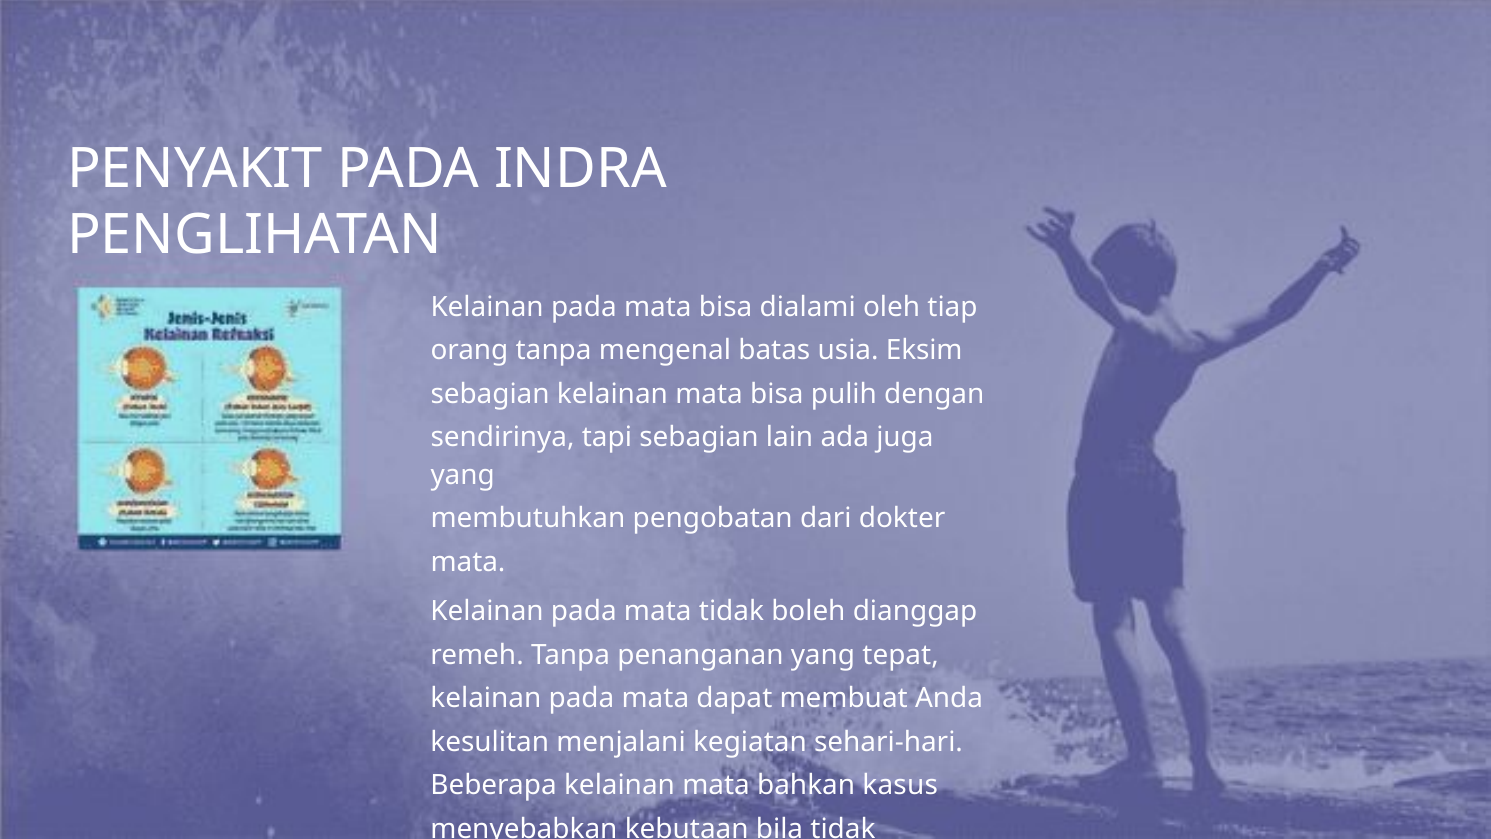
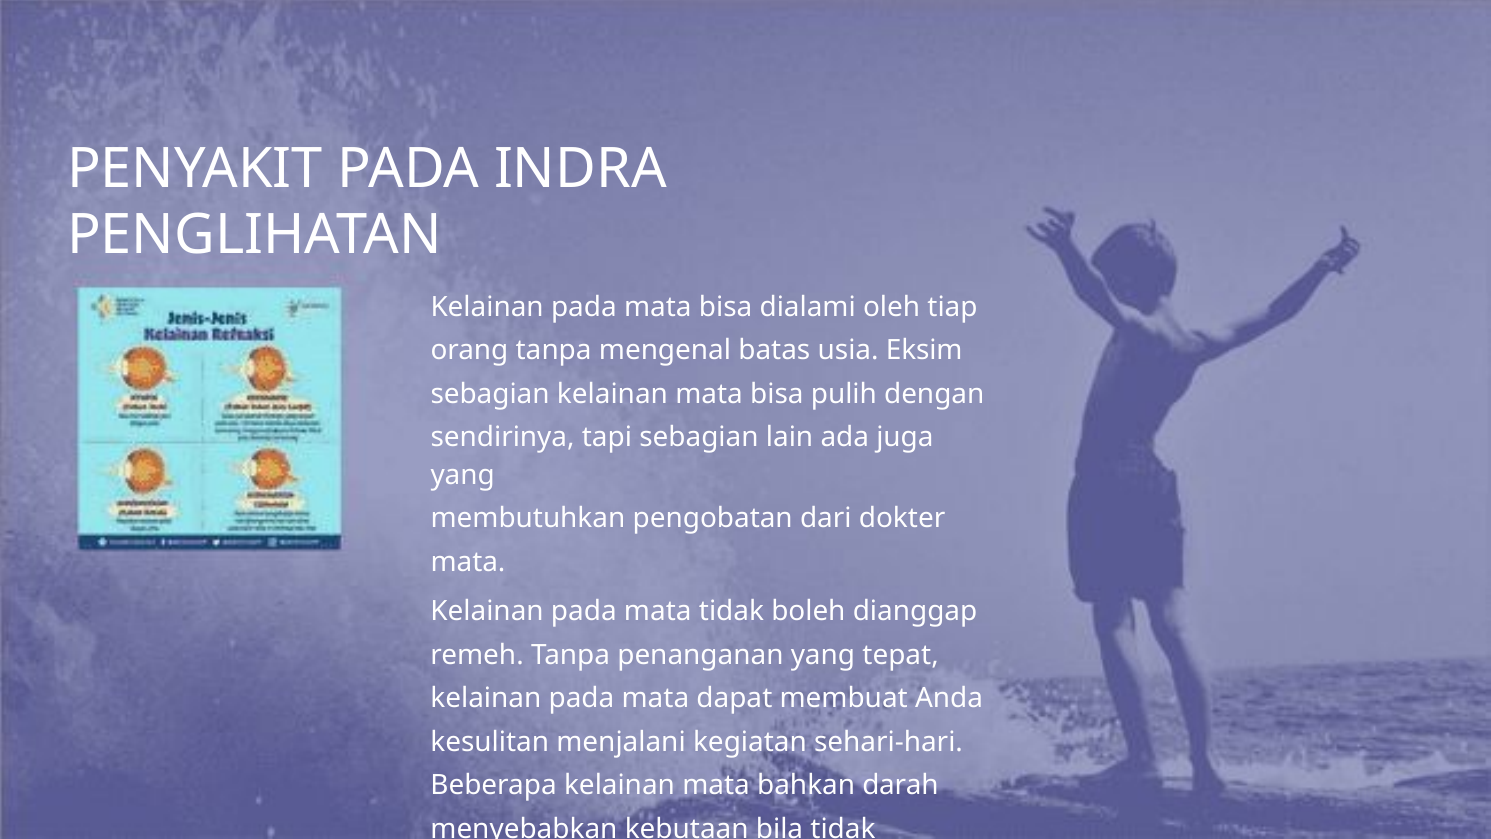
kasus: kasus -> darah (900, 785)
